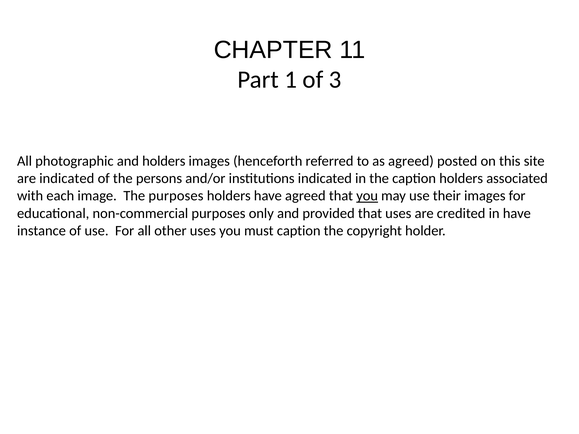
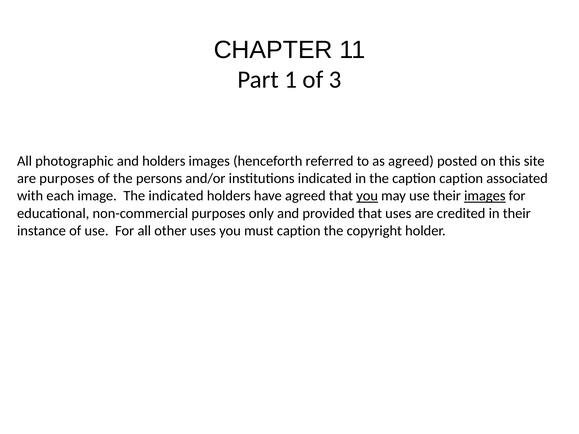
are indicated: indicated -> purposes (67, 179)
caption holders: holders -> caption (461, 179)
The purposes: purposes -> indicated (176, 196)
images underline: none -> present (485, 196)
in have: have -> their (517, 213)
